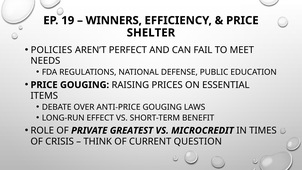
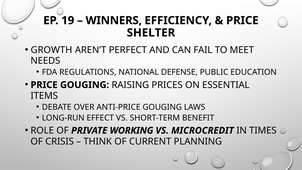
POLICIES: POLICIES -> GROWTH (51, 50)
GREATEST: GREATEST -> WORKING (131, 130)
QUESTION: QUESTION -> PLANNING (198, 141)
